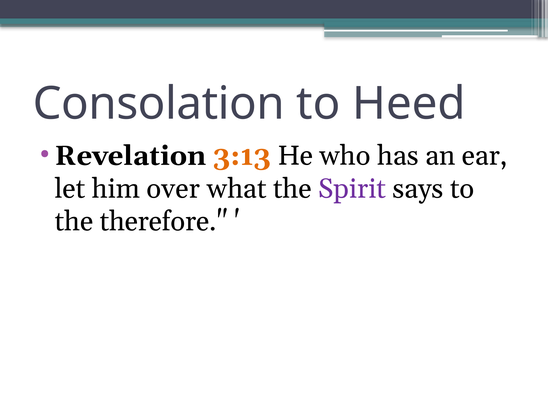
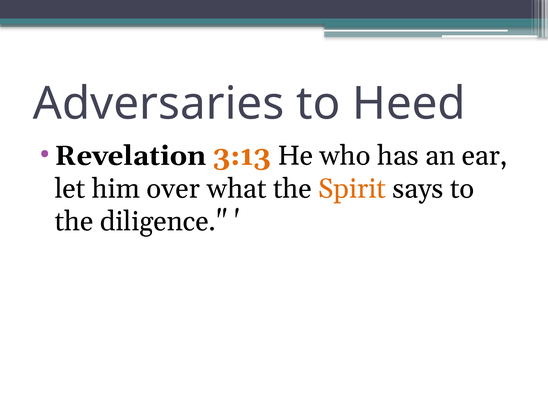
Consolation: Consolation -> Adversaries (159, 104)
Spirit colour: purple -> orange (352, 189)
therefore: therefore -> diligence (164, 222)
